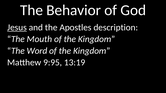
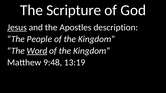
Behavior: Behavior -> Scripture (74, 10)
Mouth: Mouth -> People (39, 39)
Word underline: none -> present (37, 51)
9:95: 9:95 -> 9:48 (53, 63)
